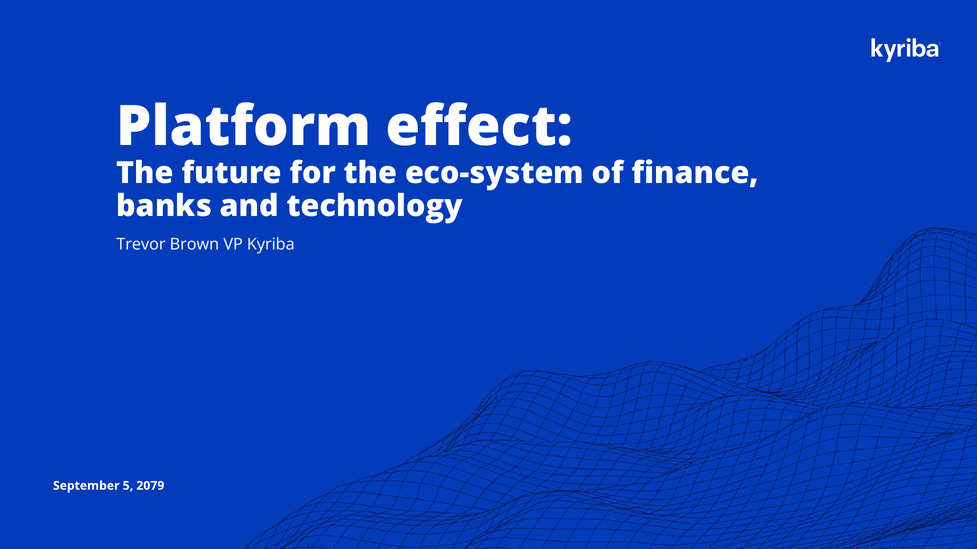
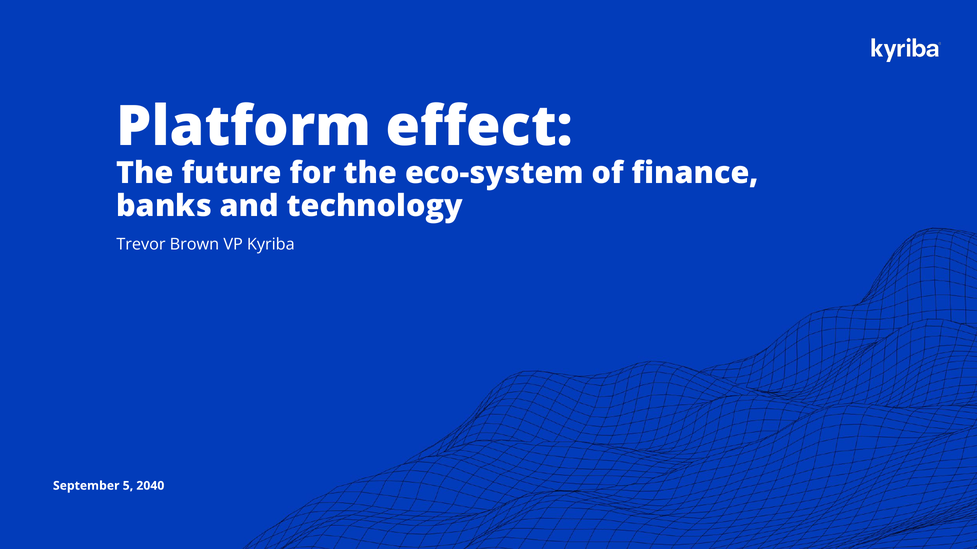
2079: 2079 -> 2040 (150, 486)
